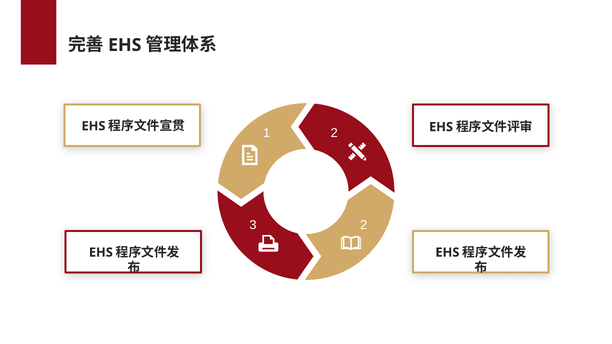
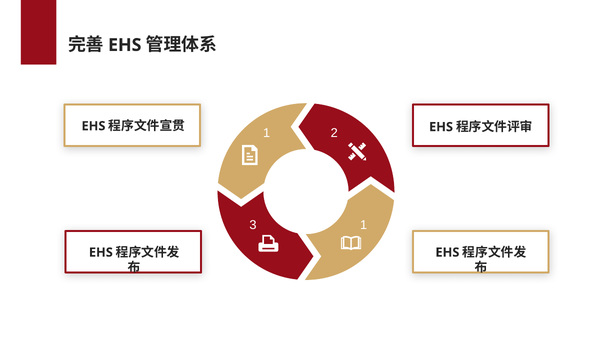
3 2: 2 -> 1 (364, 225)
